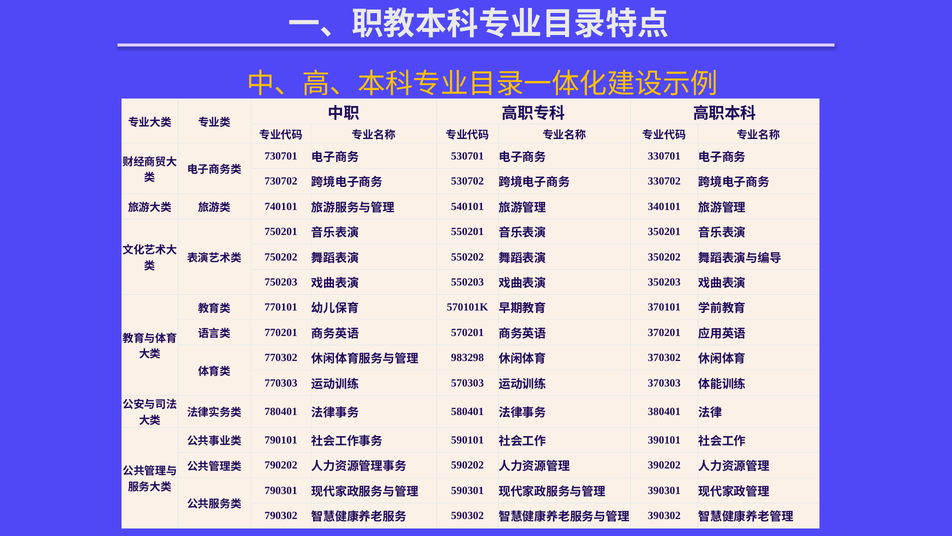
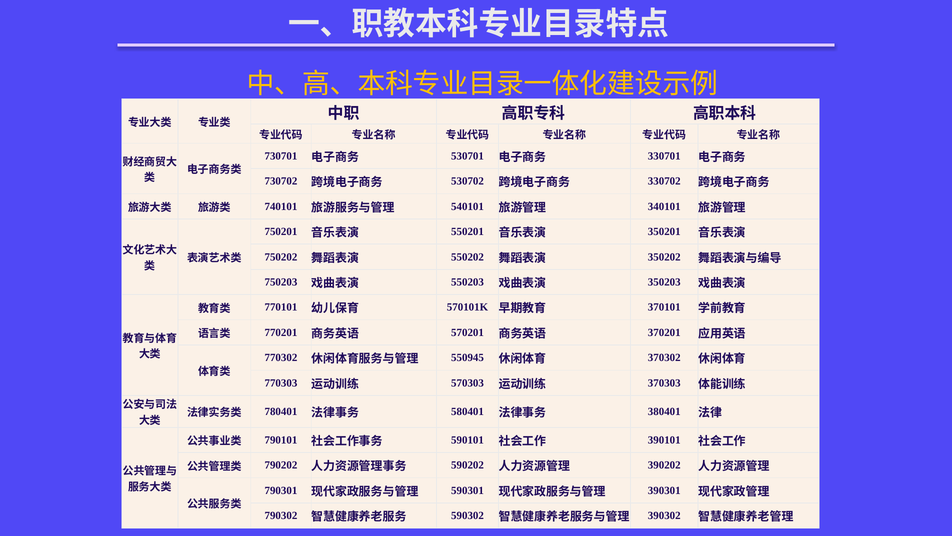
983298: 983298 -> 550945 (468, 357)
